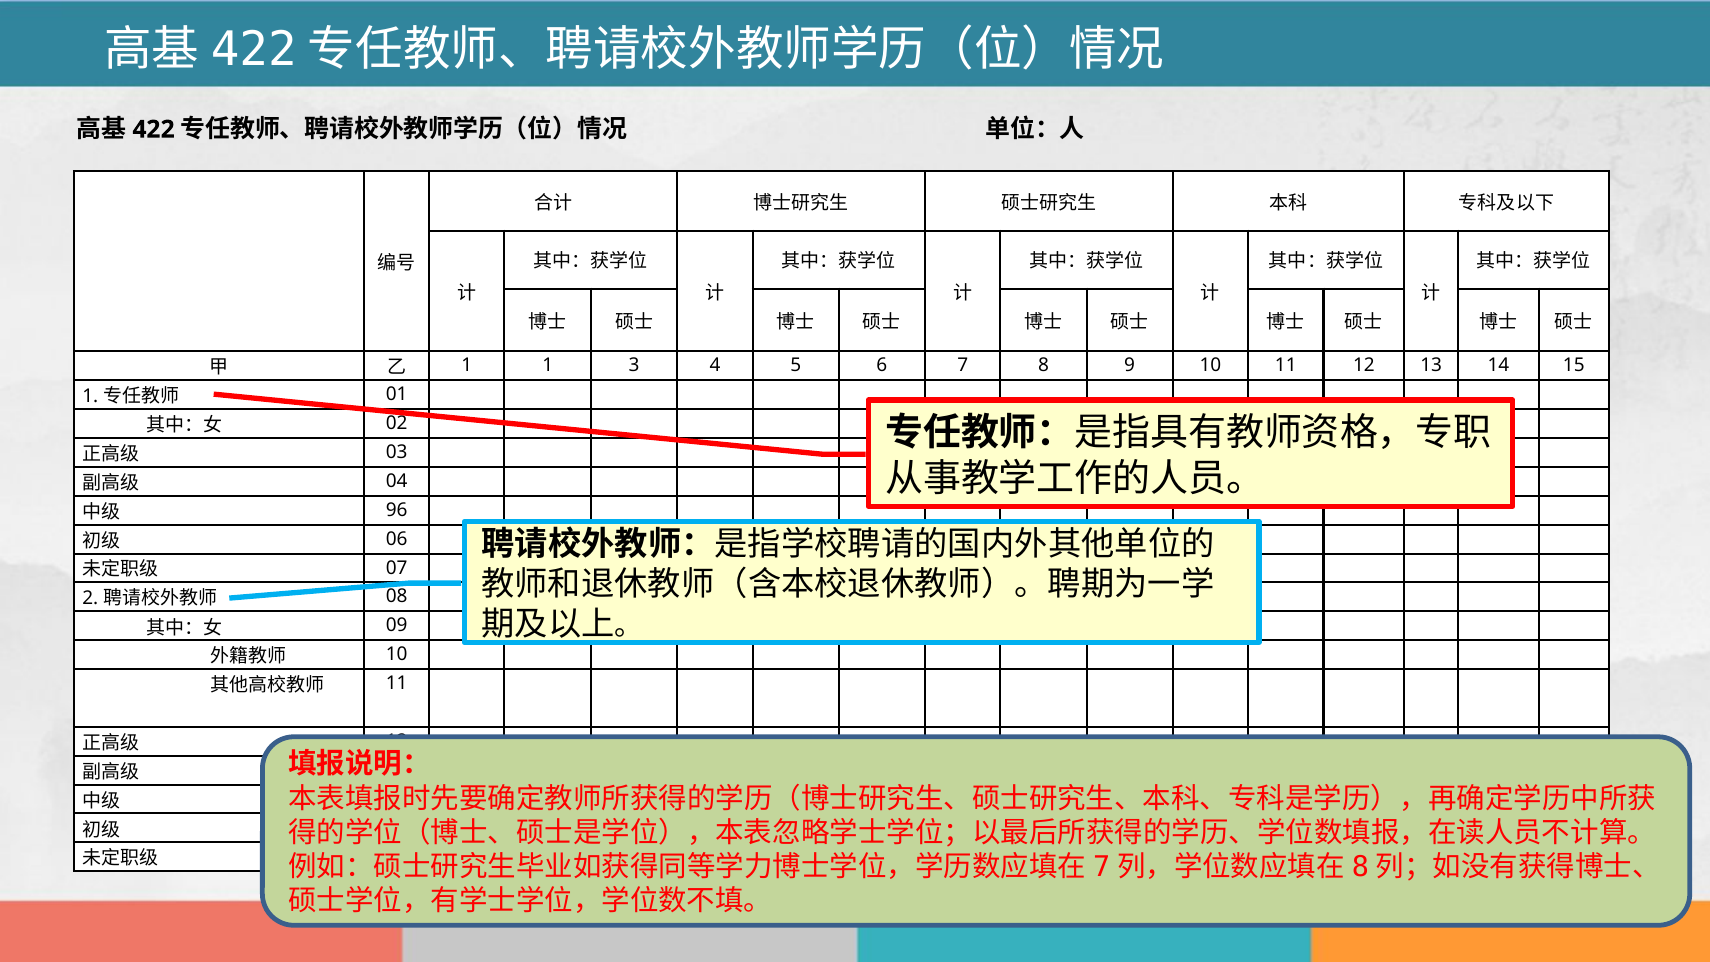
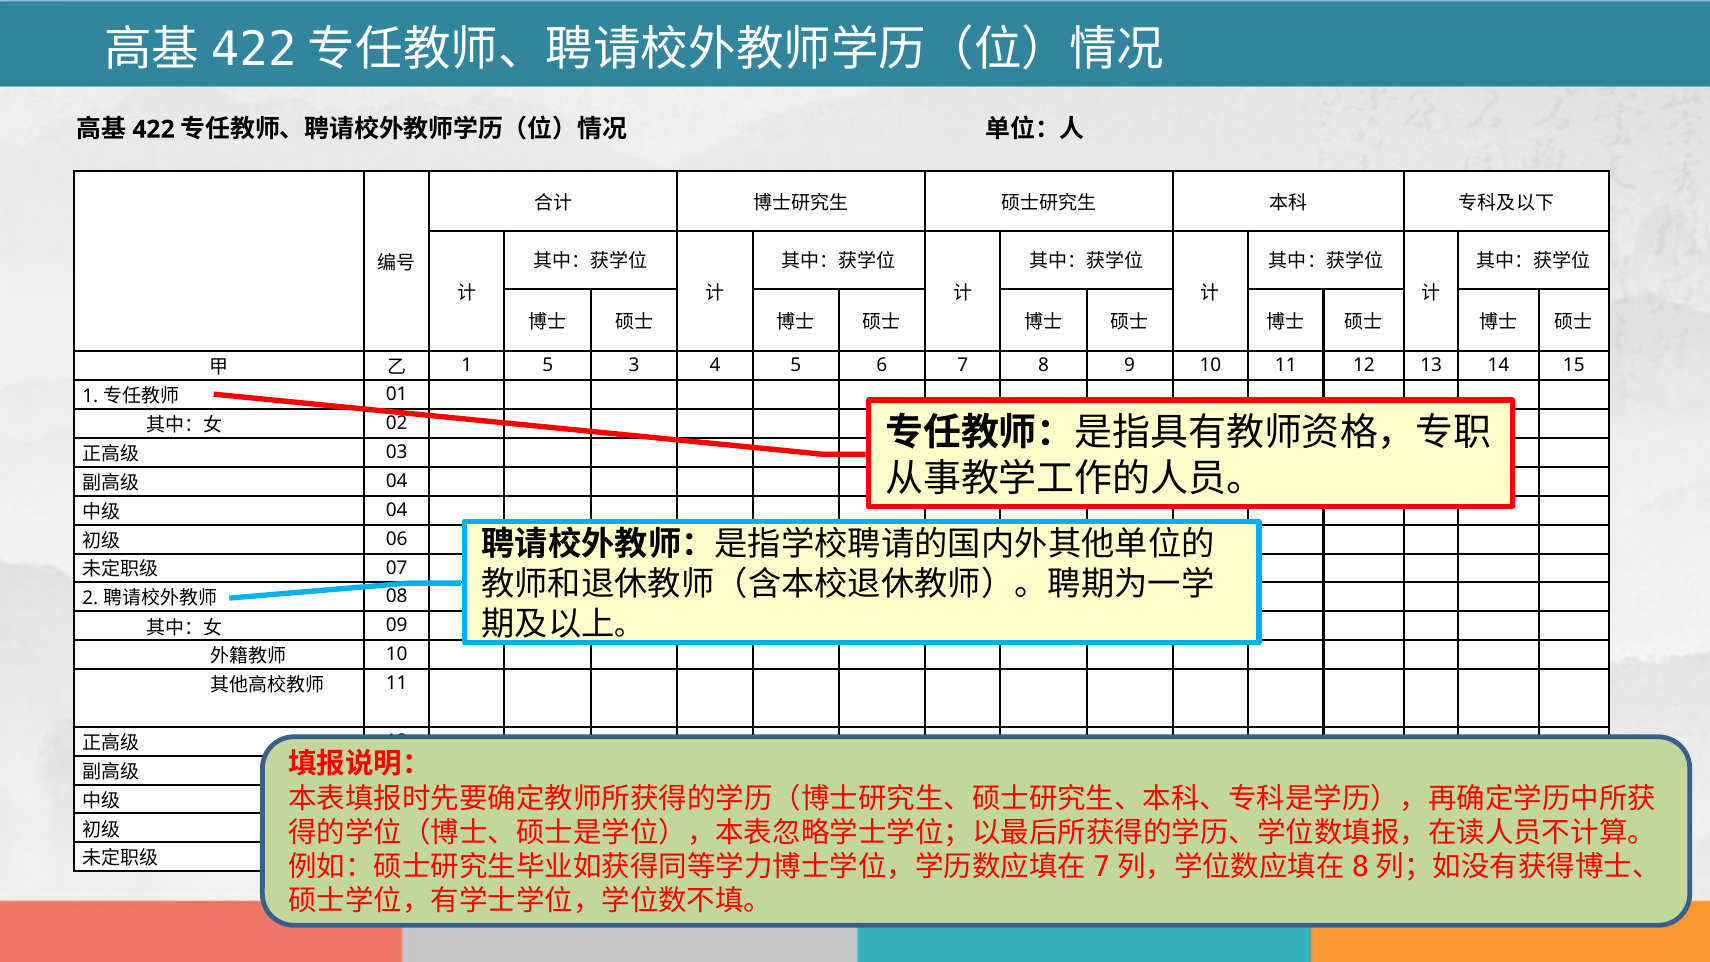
1 1: 1 -> 5 (548, 366)
96: 96 -> 04 (397, 510)
